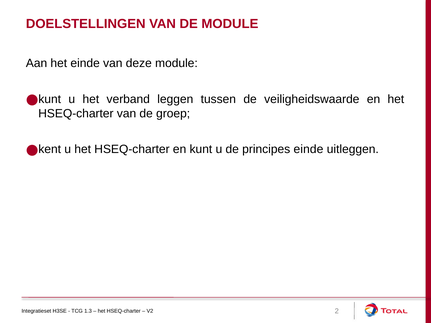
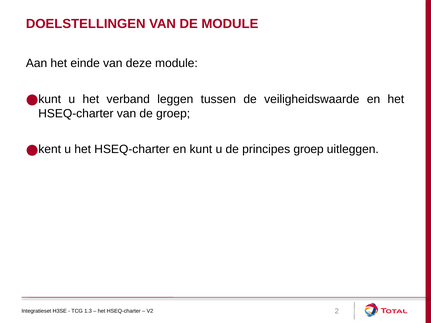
principes einde: einde -> groep (309, 149)
